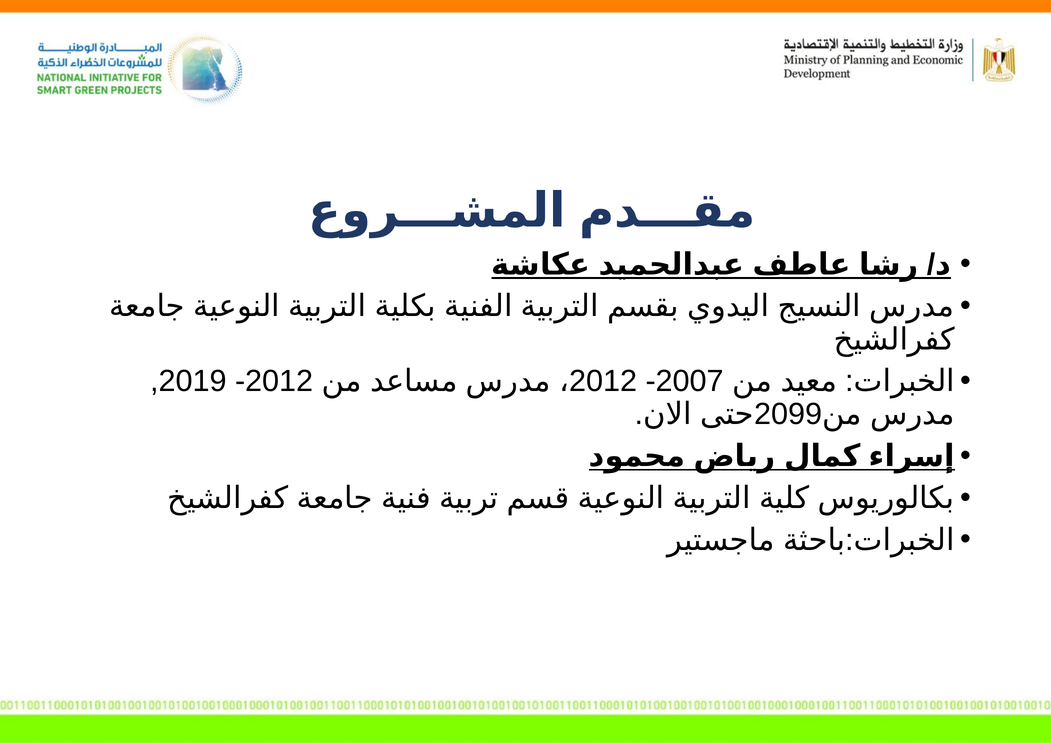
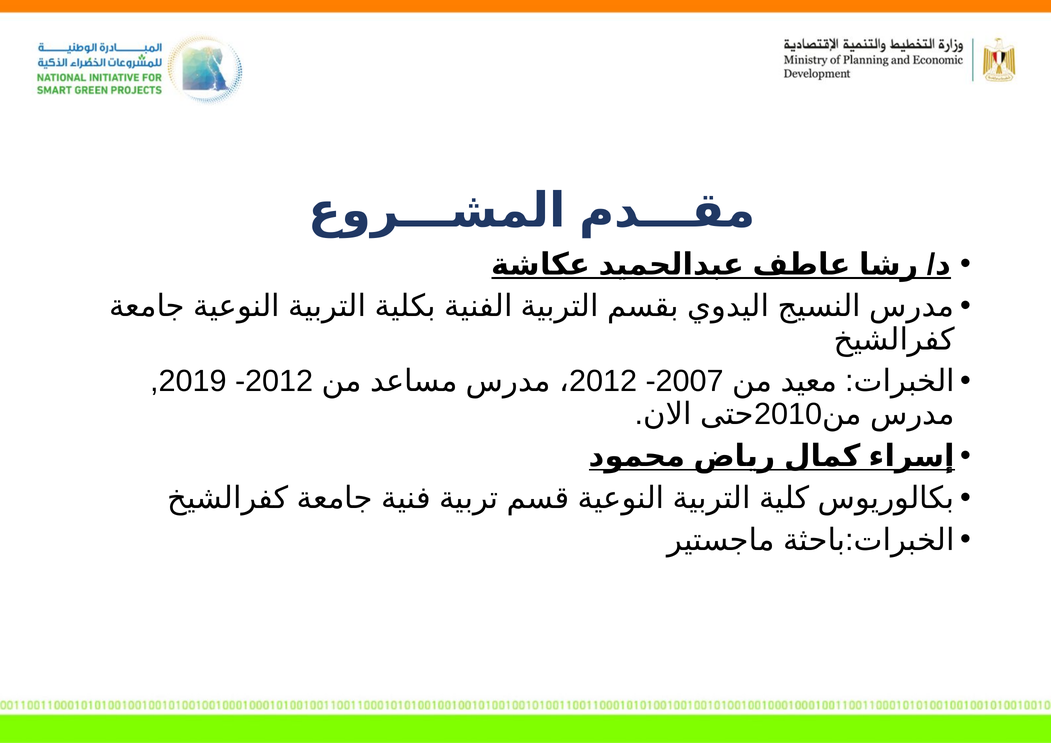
2099: 2099 -> 2010 (788, 414)
